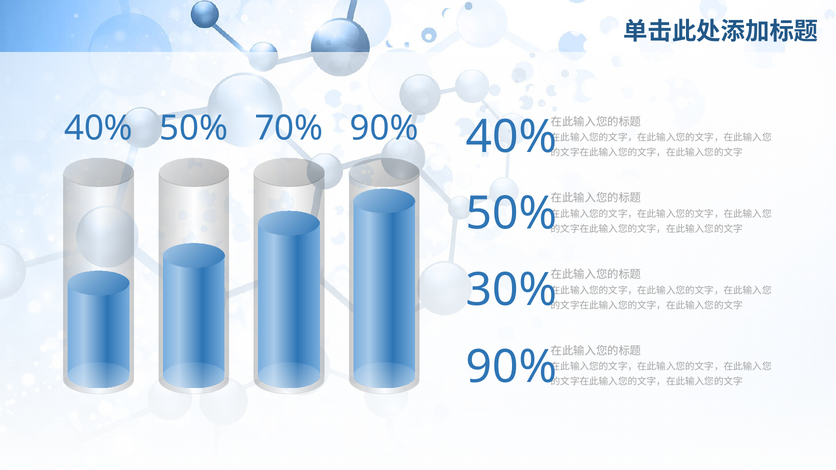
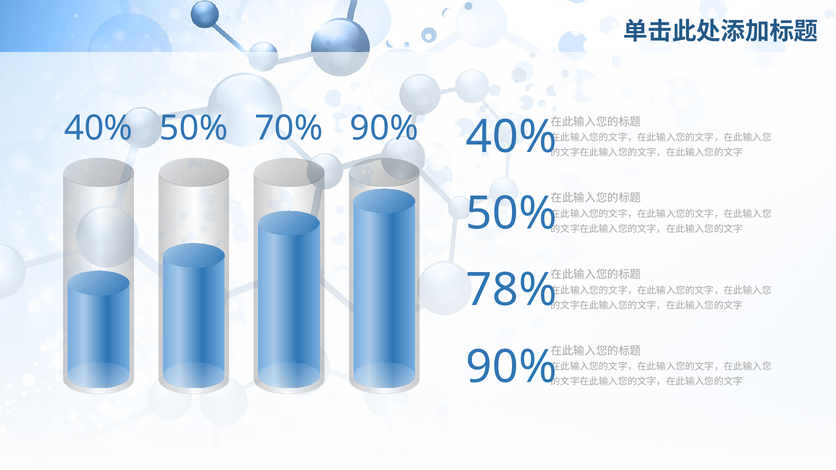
30%: 30% -> 78% (512, 290)
